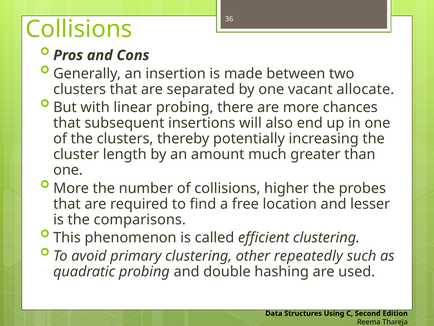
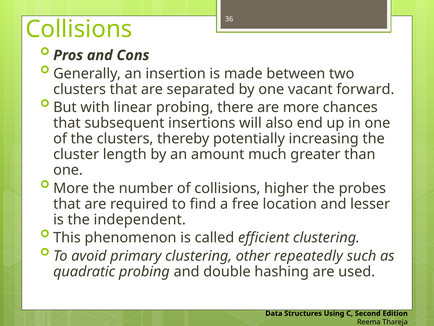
allocate: allocate -> forward (365, 89)
comparisons: comparisons -> independent (140, 219)
